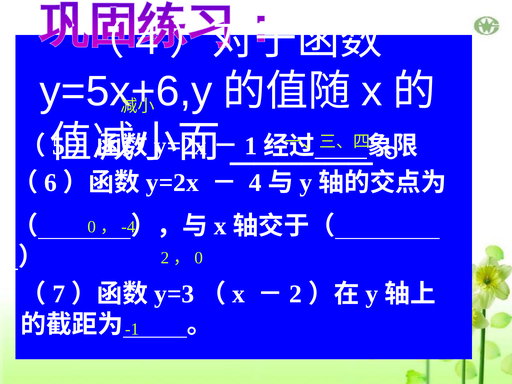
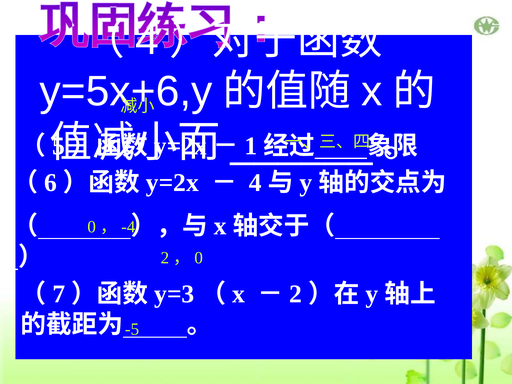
-1: -1 -> -5 (132, 329)
